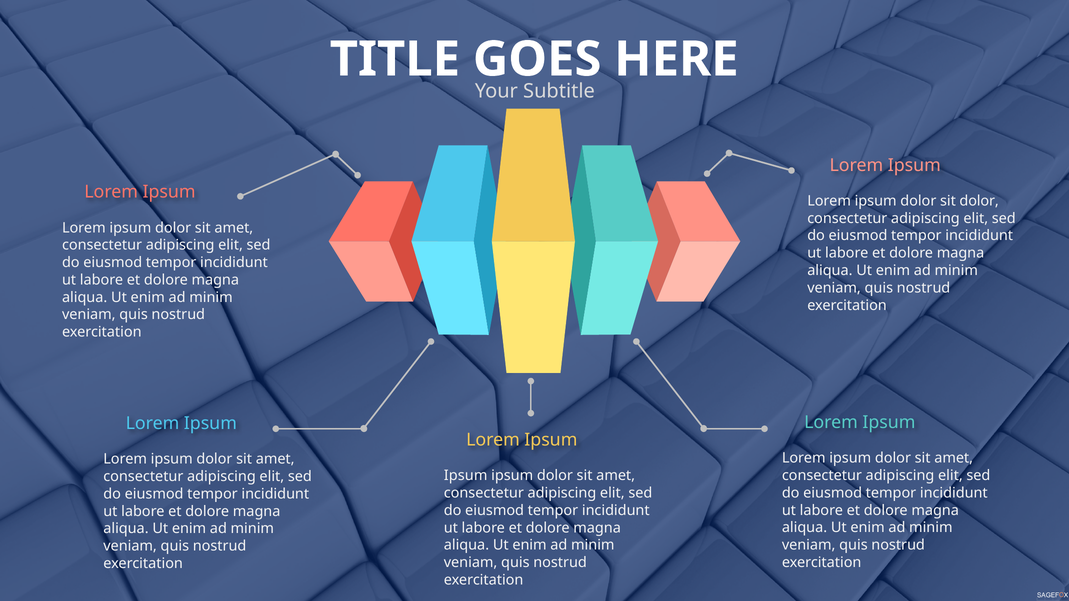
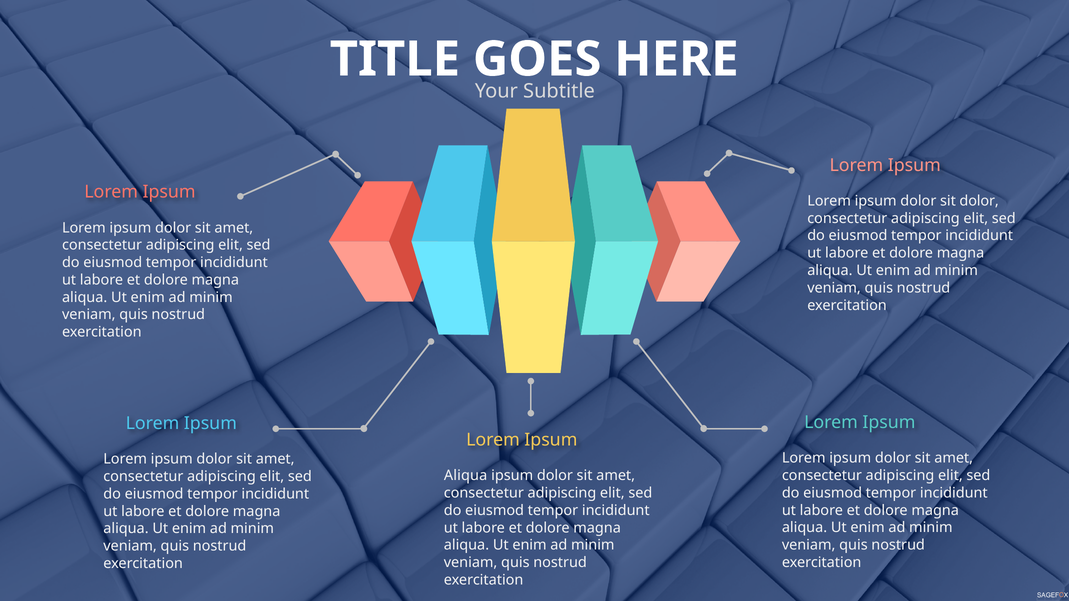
Ipsum: Ipsum -> Aliqua (466, 476)
